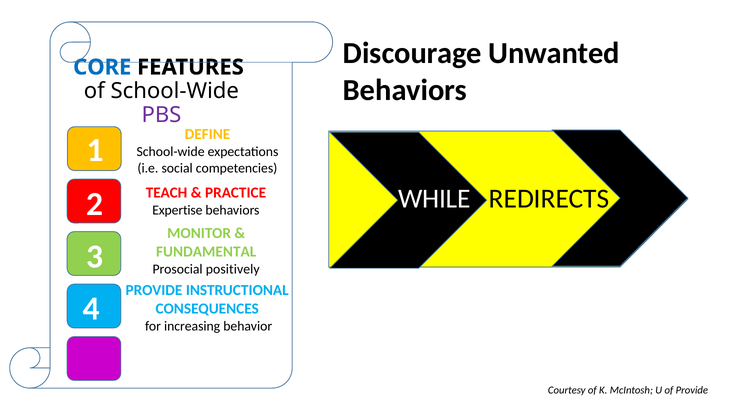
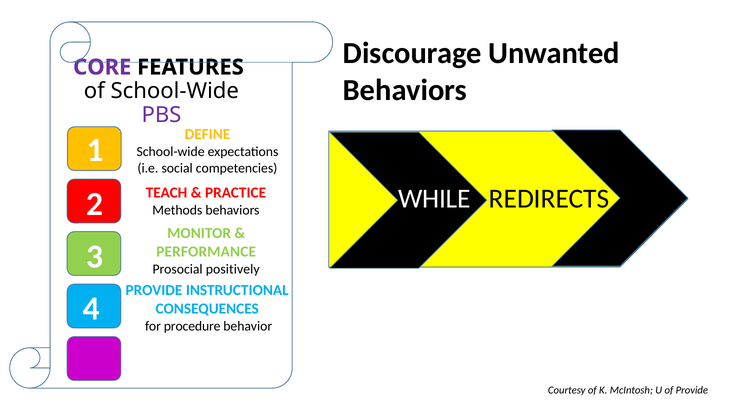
CORE colour: blue -> purple (102, 67)
Expertise: Expertise -> Methods (177, 210)
FUNDAMENTAL: FUNDAMENTAL -> PERFORMANCE (206, 252)
increasing: increasing -> procedure (192, 326)
